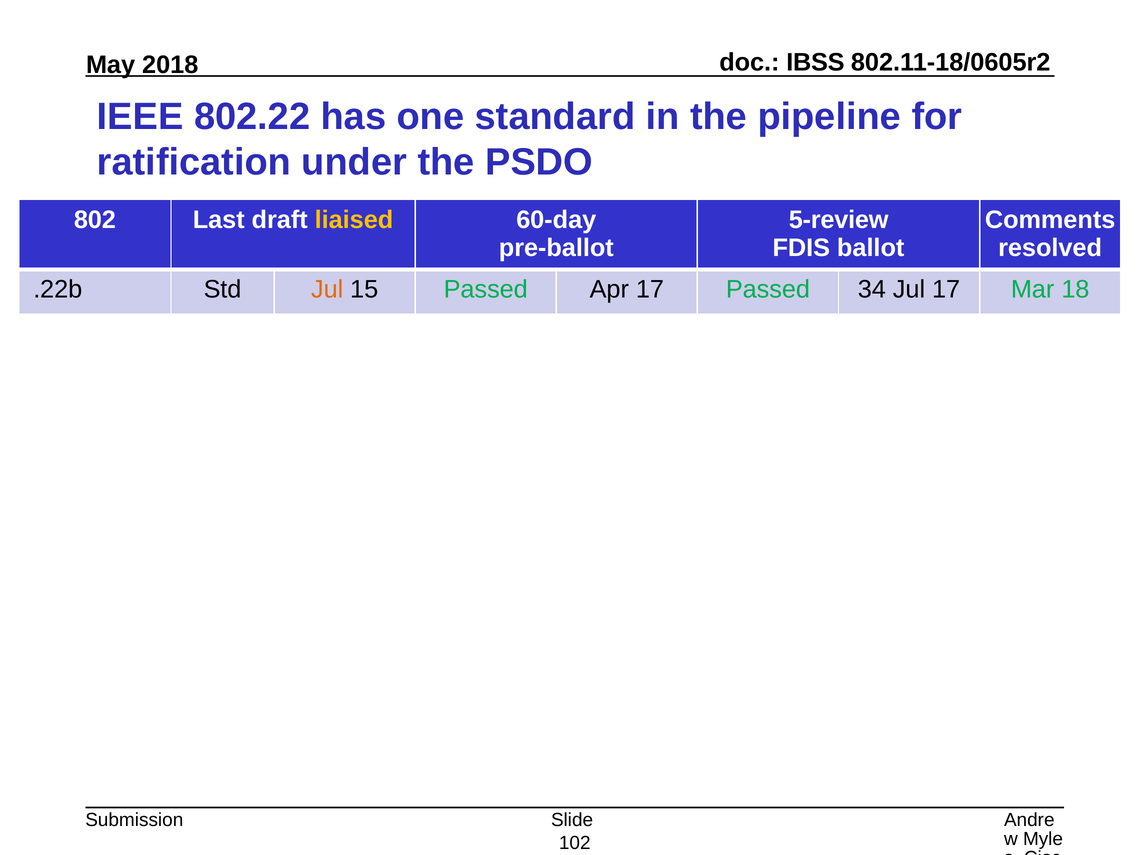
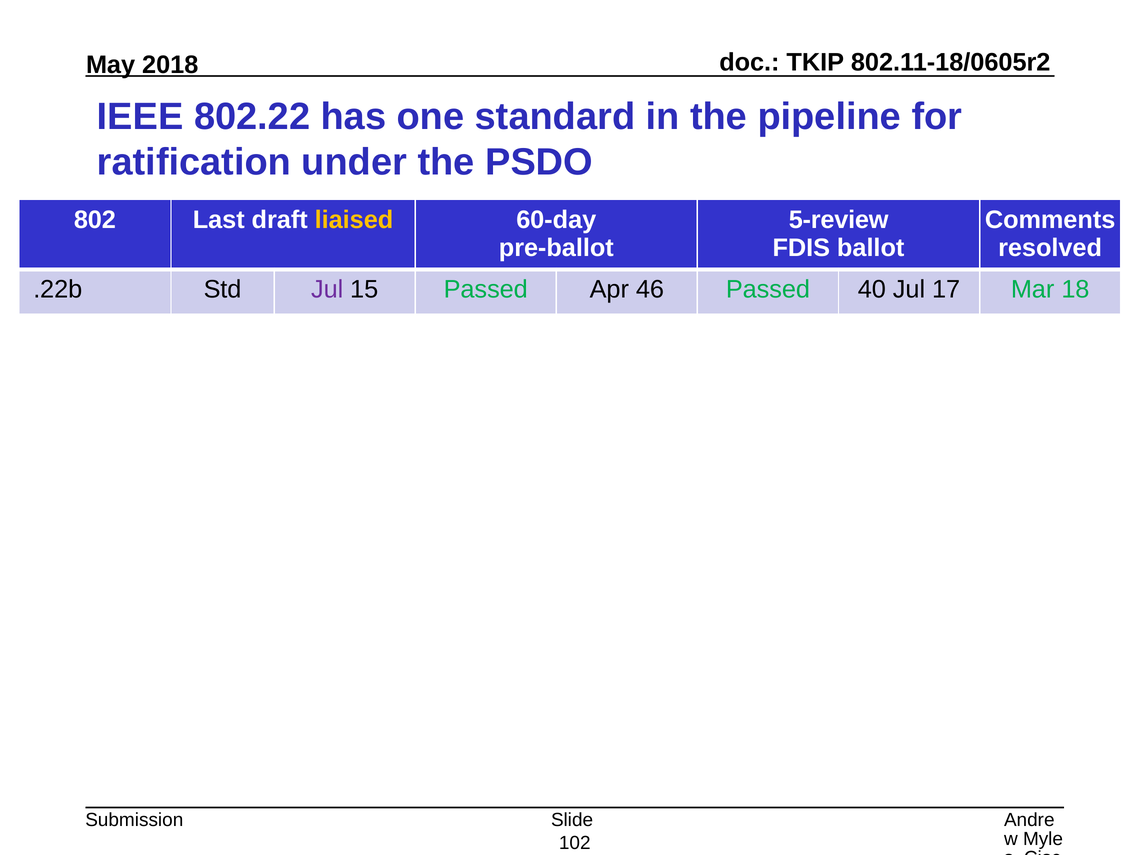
IBSS: IBSS -> TKIP (815, 63)
Jul colour: orange -> purple (327, 290)
Apr 17: 17 -> 46 (650, 290)
34: 34 -> 40 (872, 290)
